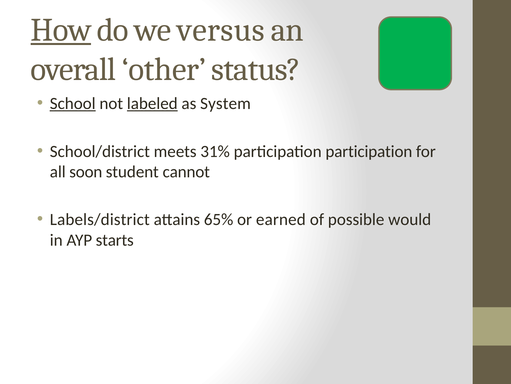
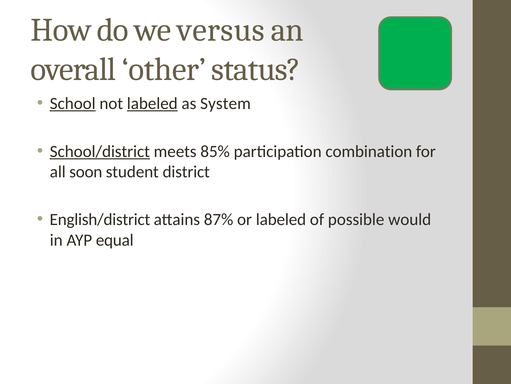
How underline: present -> none (61, 30)
School/district underline: none -> present (100, 151)
31%: 31% -> 85% (215, 151)
participation participation: participation -> combination (369, 151)
cannot: cannot -> district (186, 172)
Labels/district: Labels/district -> English/district (100, 219)
65%: 65% -> 87% (219, 219)
or earned: earned -> labeled (281, 219)
starts: starts -> equal (115, 240)
